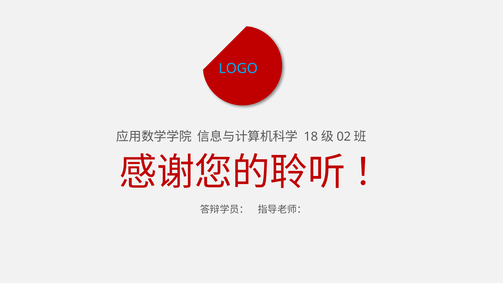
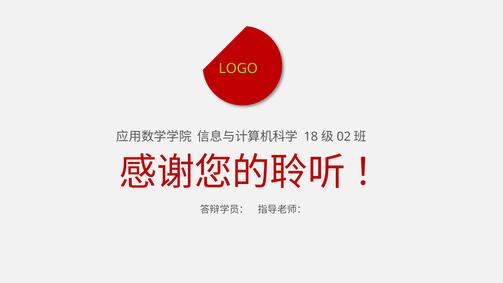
LOGO colour: light blue -> light green (238, 68)
